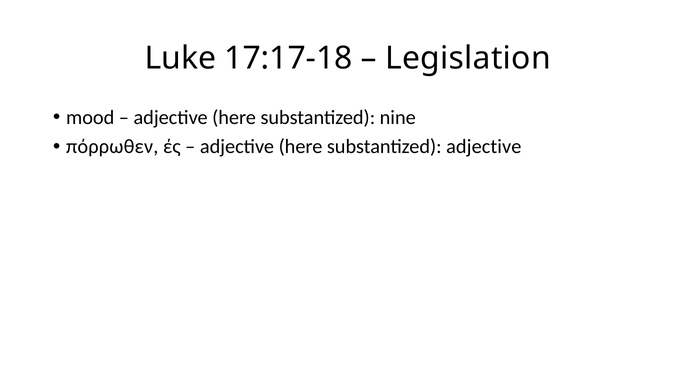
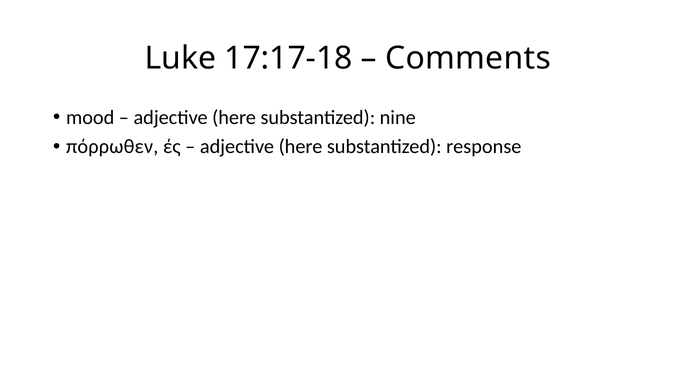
Legislation: Legislation -> Comments (468, 58)
substantized adjective: adjective -> response (484, 147)
